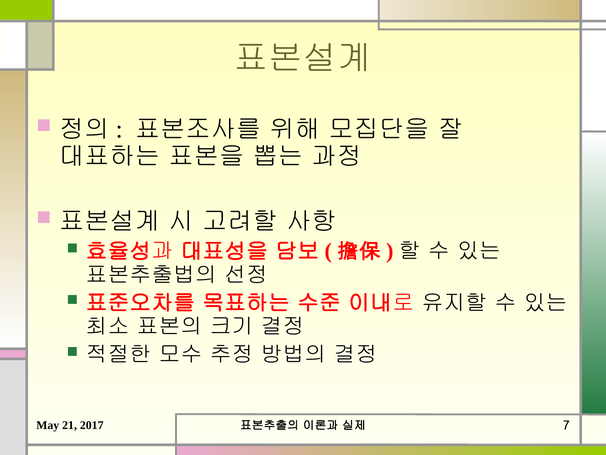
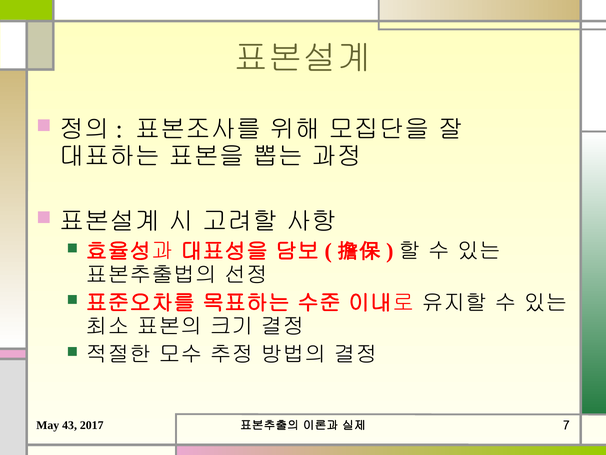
21: 21 -> 43 (70, 425)
